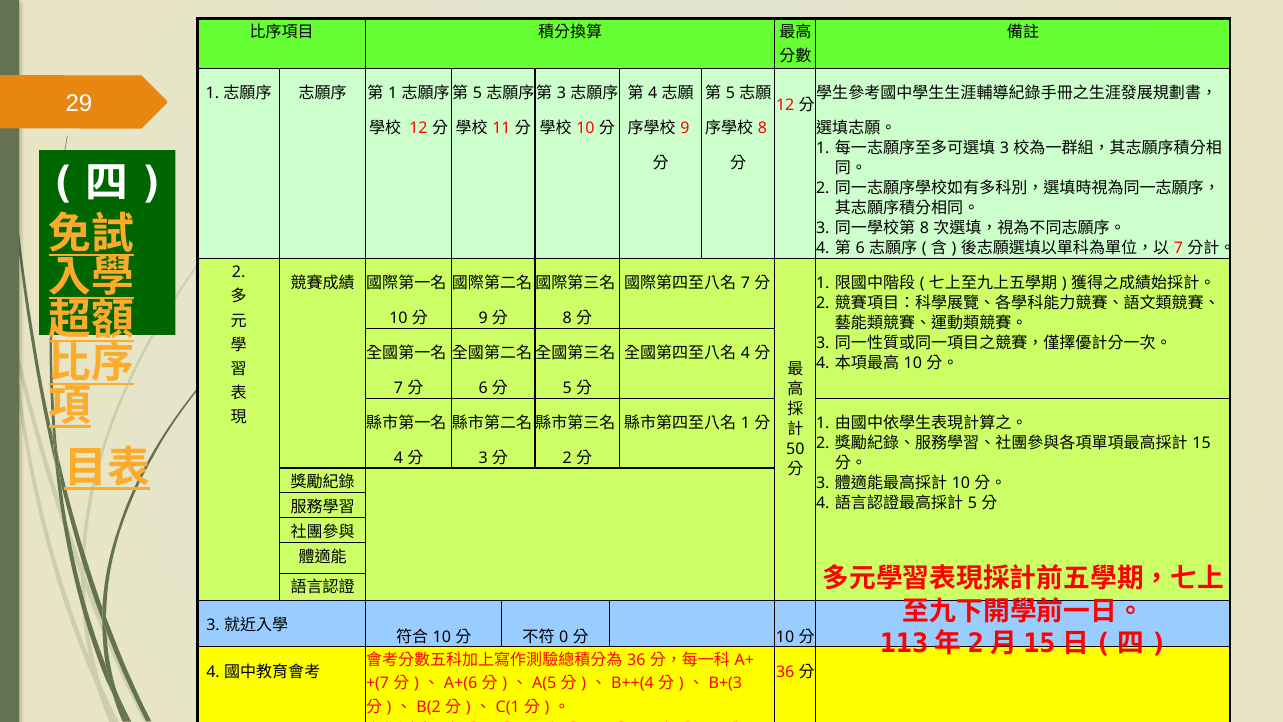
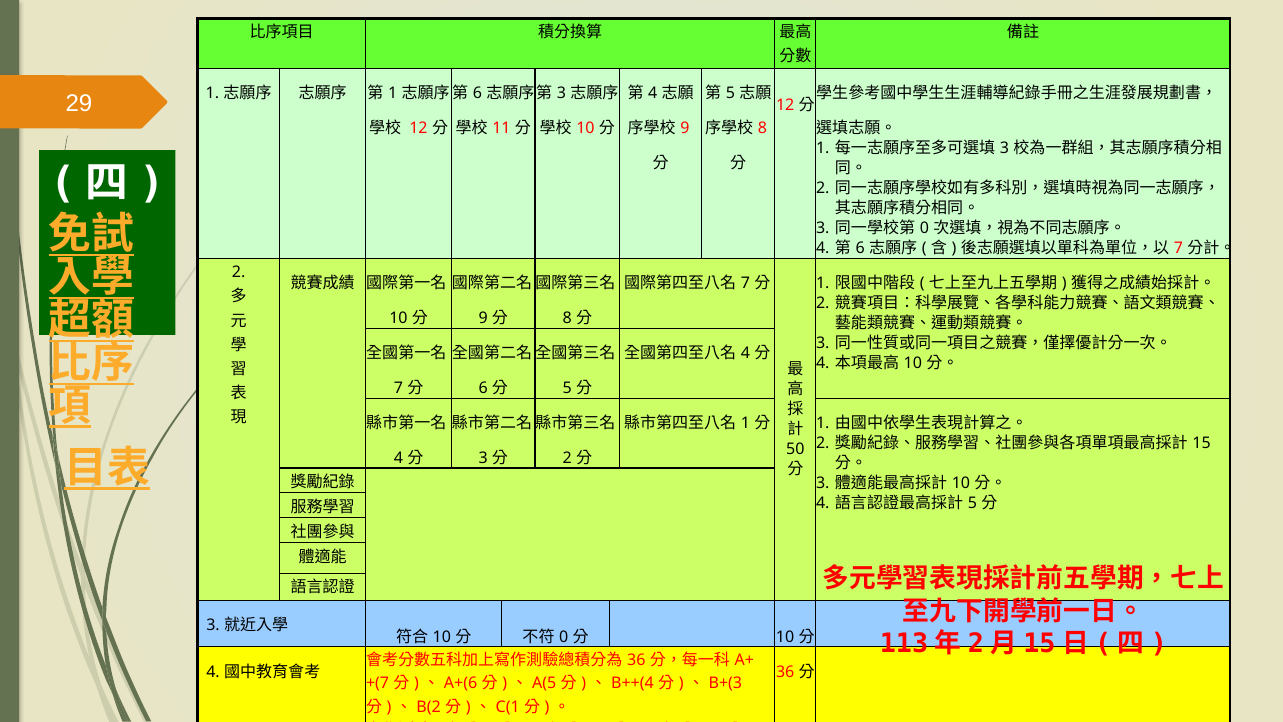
5: 5 -> 6 (477, 93)
8: 8 -> 0 (924, 228)
